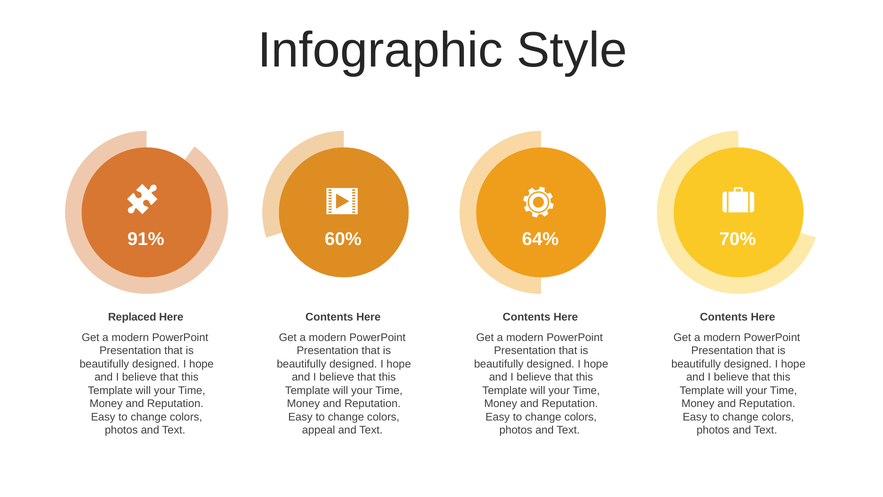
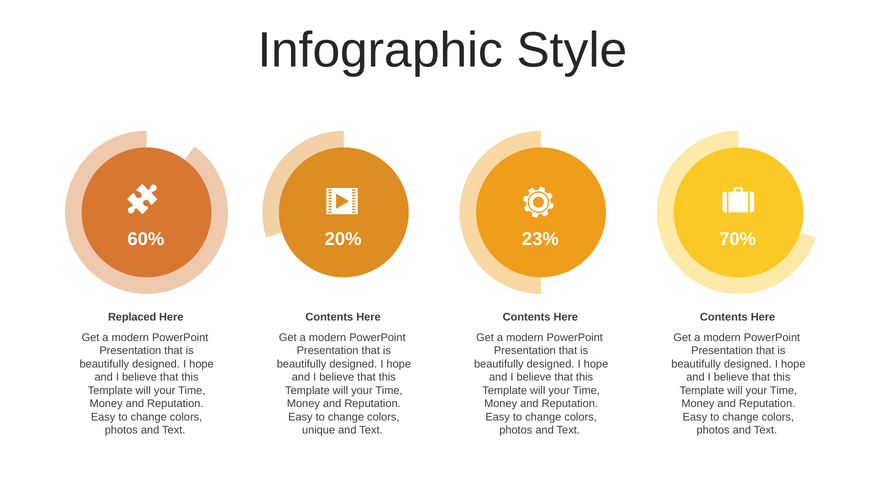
91%: 91% -> 60% (146, 239)
60%: 60% -> 20% (343, 239)
64%: 64% -> 23% (540, 239)
appeal: appeal -> unique (319, 430)
